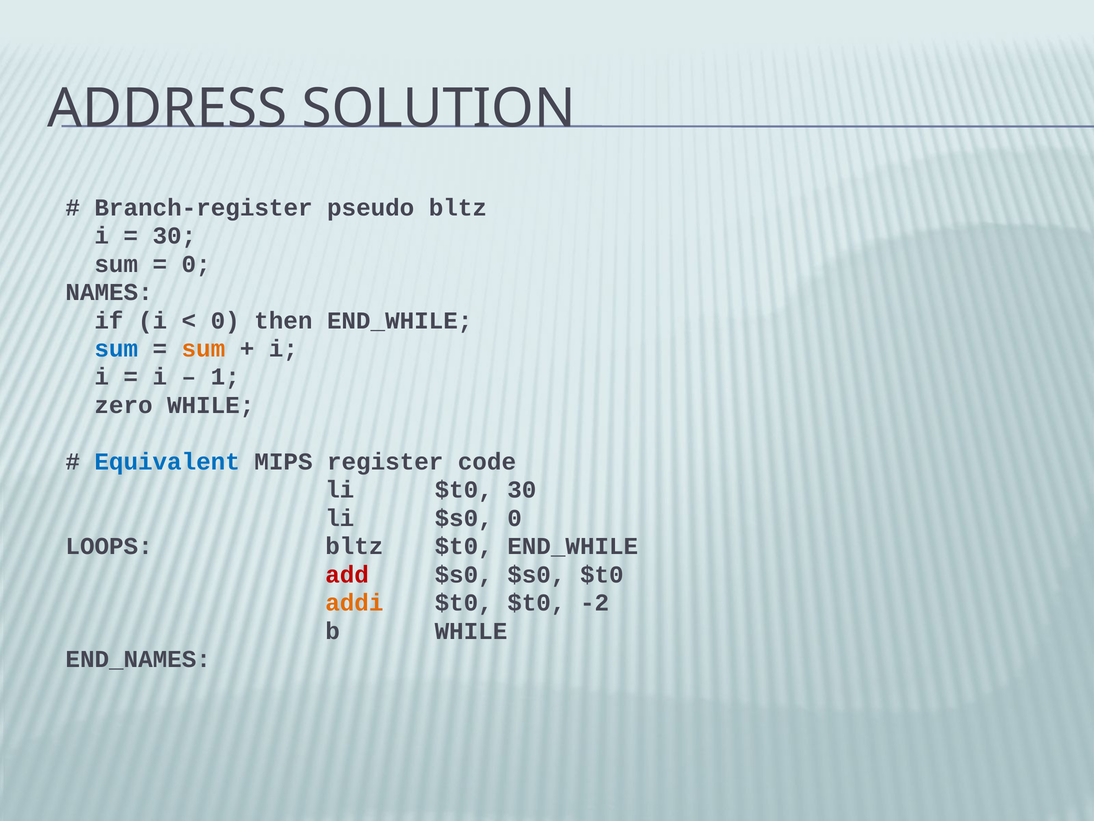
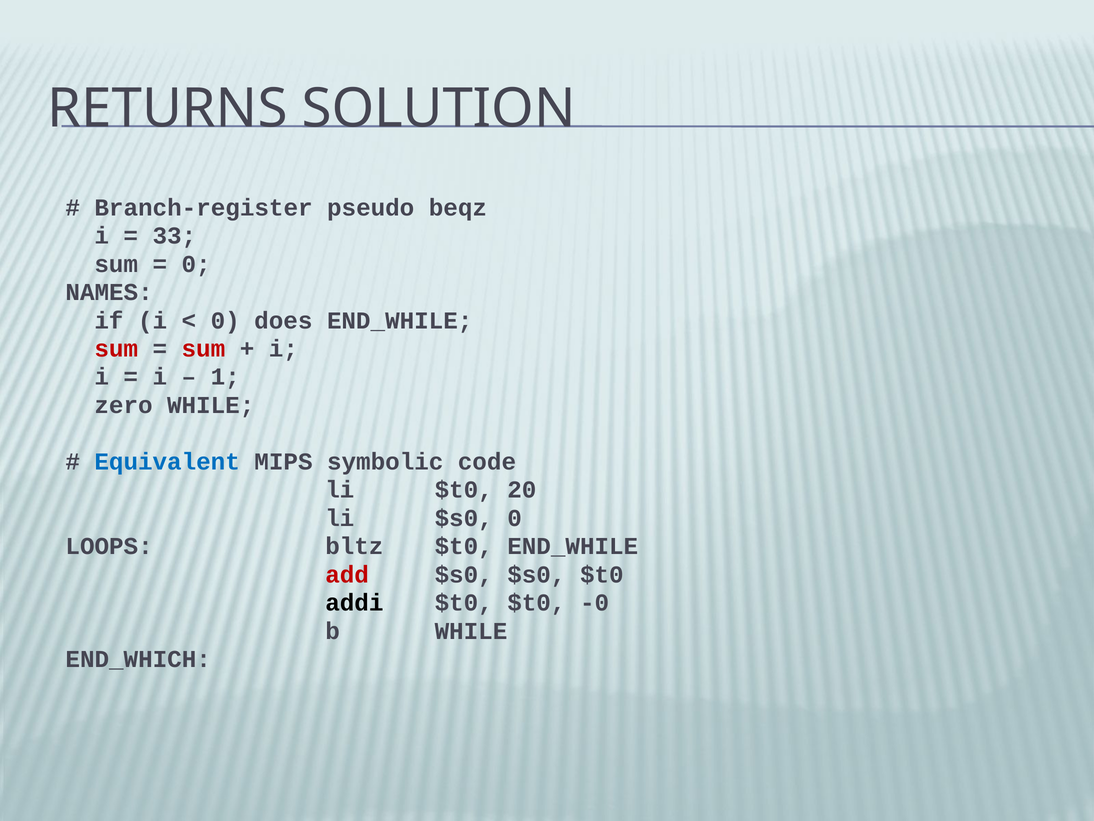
ADDRESS: ADDRESS -> RETURNS (167, 109)
pseudo bltz: bltz -> beqz (458, 207)
30: 30 -> 33 (174, 236)
then: then -> does (283, 320)
sum colour: blue -> red (116, 349)
sum colour: orange -> red (203, 349)
register: register -> symbolic (385, 461)
$t0 30: 30 -> 20 (522, 490)
addi colour: orange -> black (354, 602)
-2: -2 -> -0 (595, 602)
END_NAMES: END_NAMES -> END_WHICH (138, 659)
